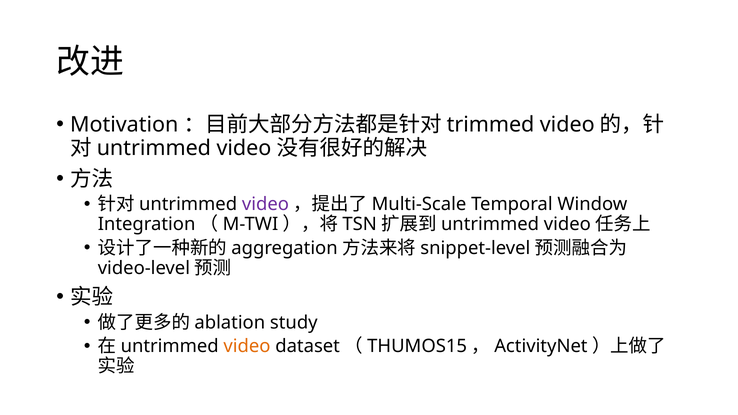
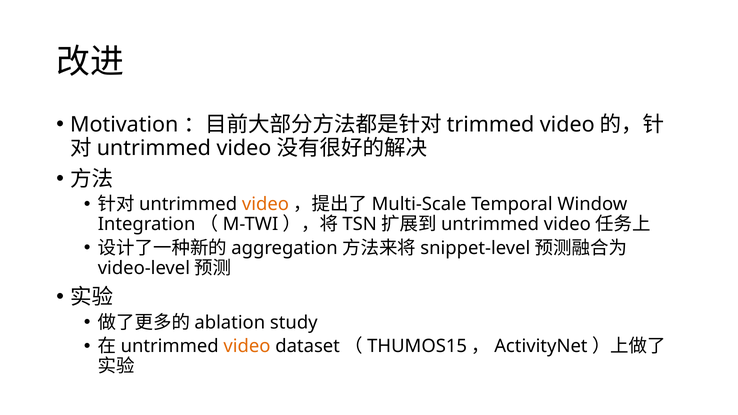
video colour: purple -> orange (265, 204)
